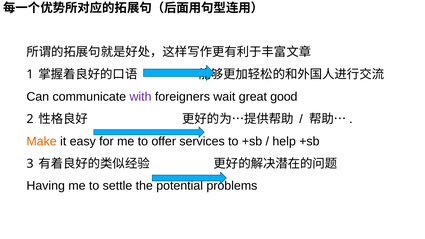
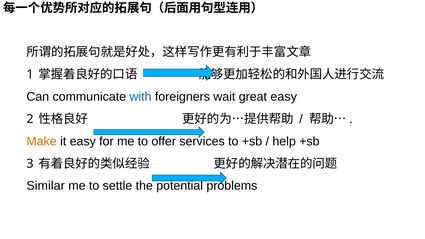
with colour: purple -> blue (141, 97)
great good: good -> easy (284, 97)
Having: Having -> Similar (46, 186)
